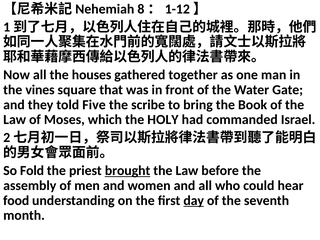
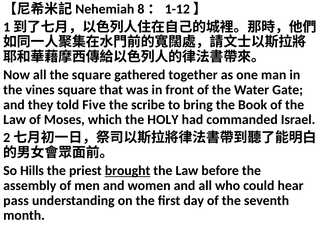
the houses: houses -> square (91, 75)
Fold: Fold -> Hills (32, 171)
food: food -> pass (16, 200)
day underline: present -> none (194, 200)
